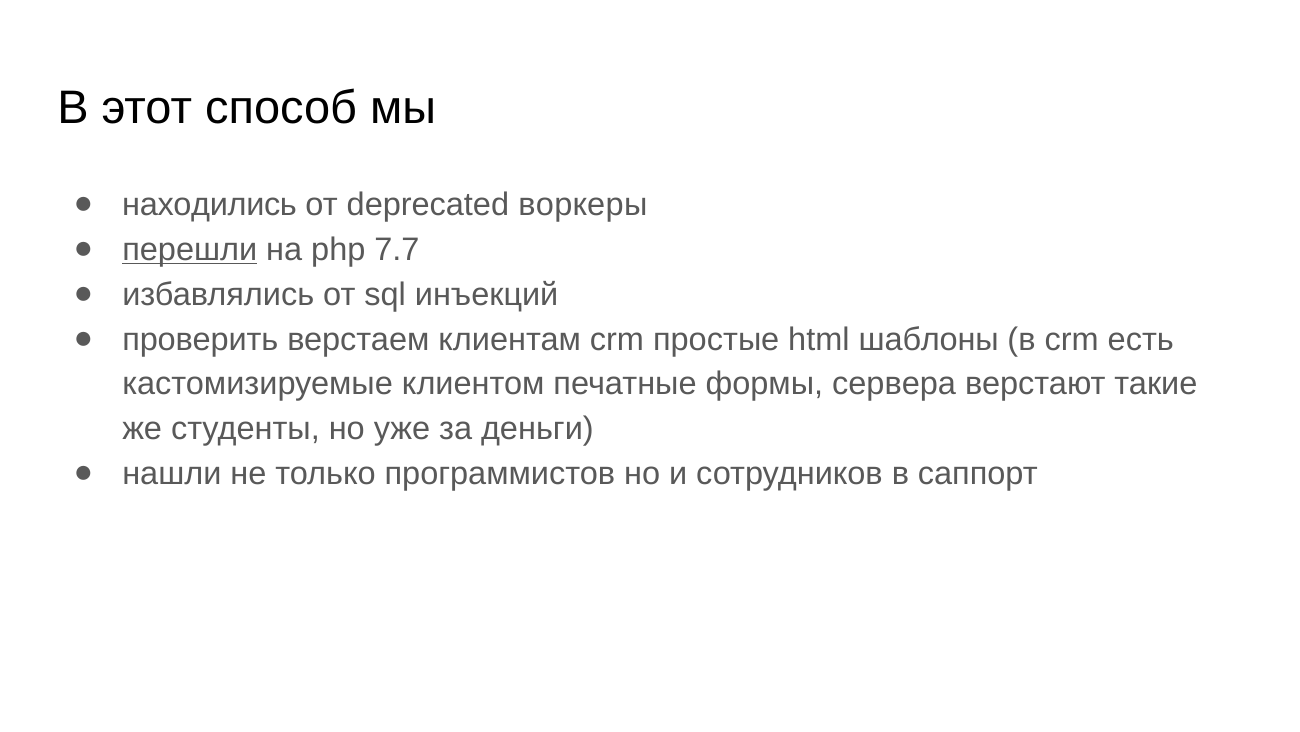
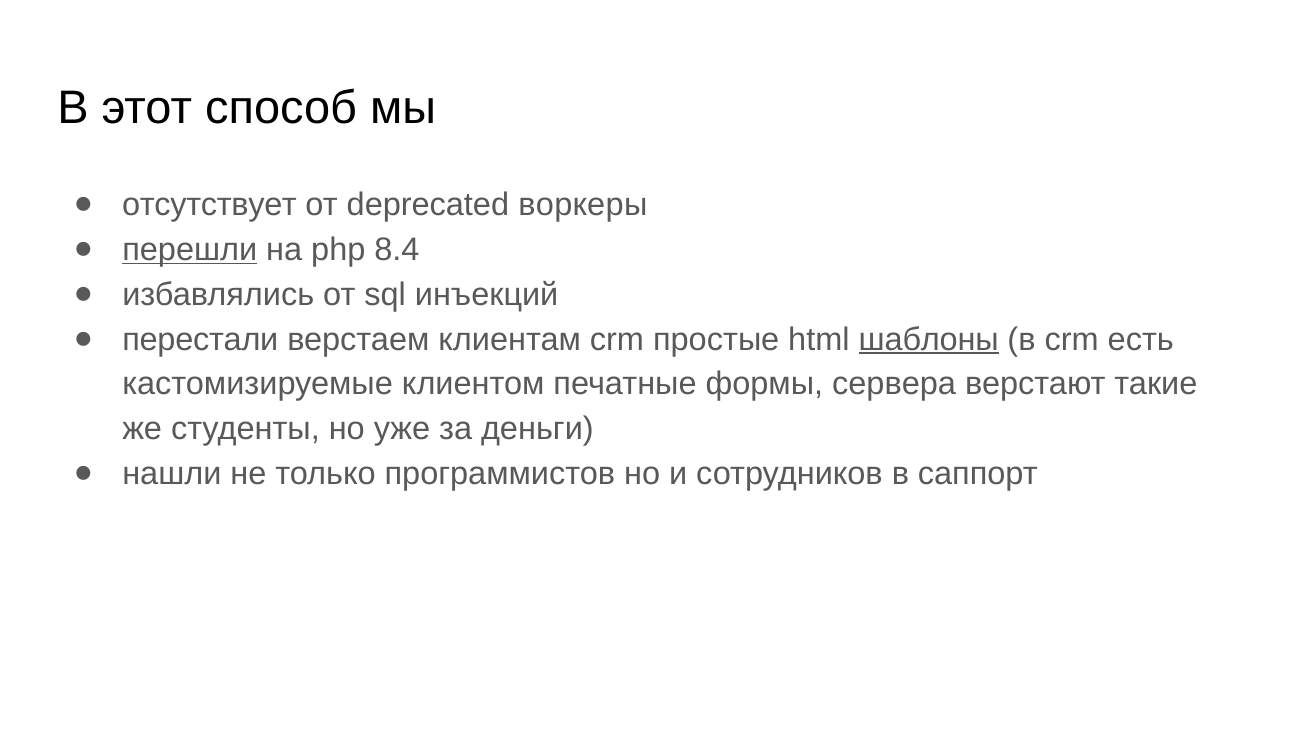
находились: находились -> отсутствует (210, 204)
7.7: 7.7 -> 8.4 (397, 249)
проверить: проверить -> перестали (200, 339)
шаблоны underline: none -> present (929, 339)
